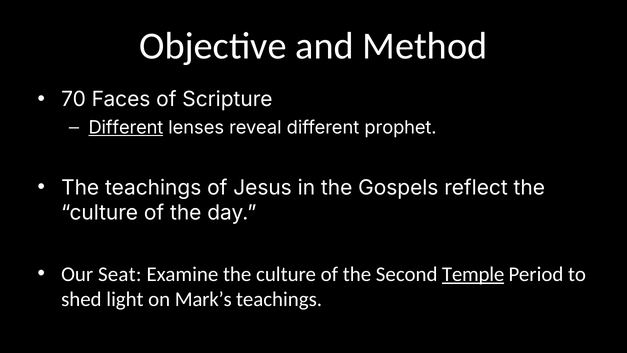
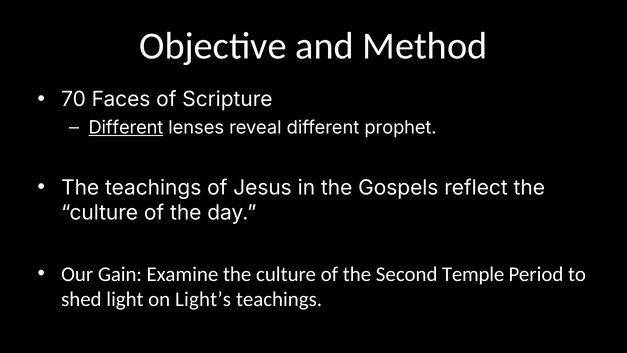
Seat: Seat -> Gain (120, 274)
Temple underline: present -> none (473, 274)
Mark’s: Mark’s -> Light’s (203, 299)
